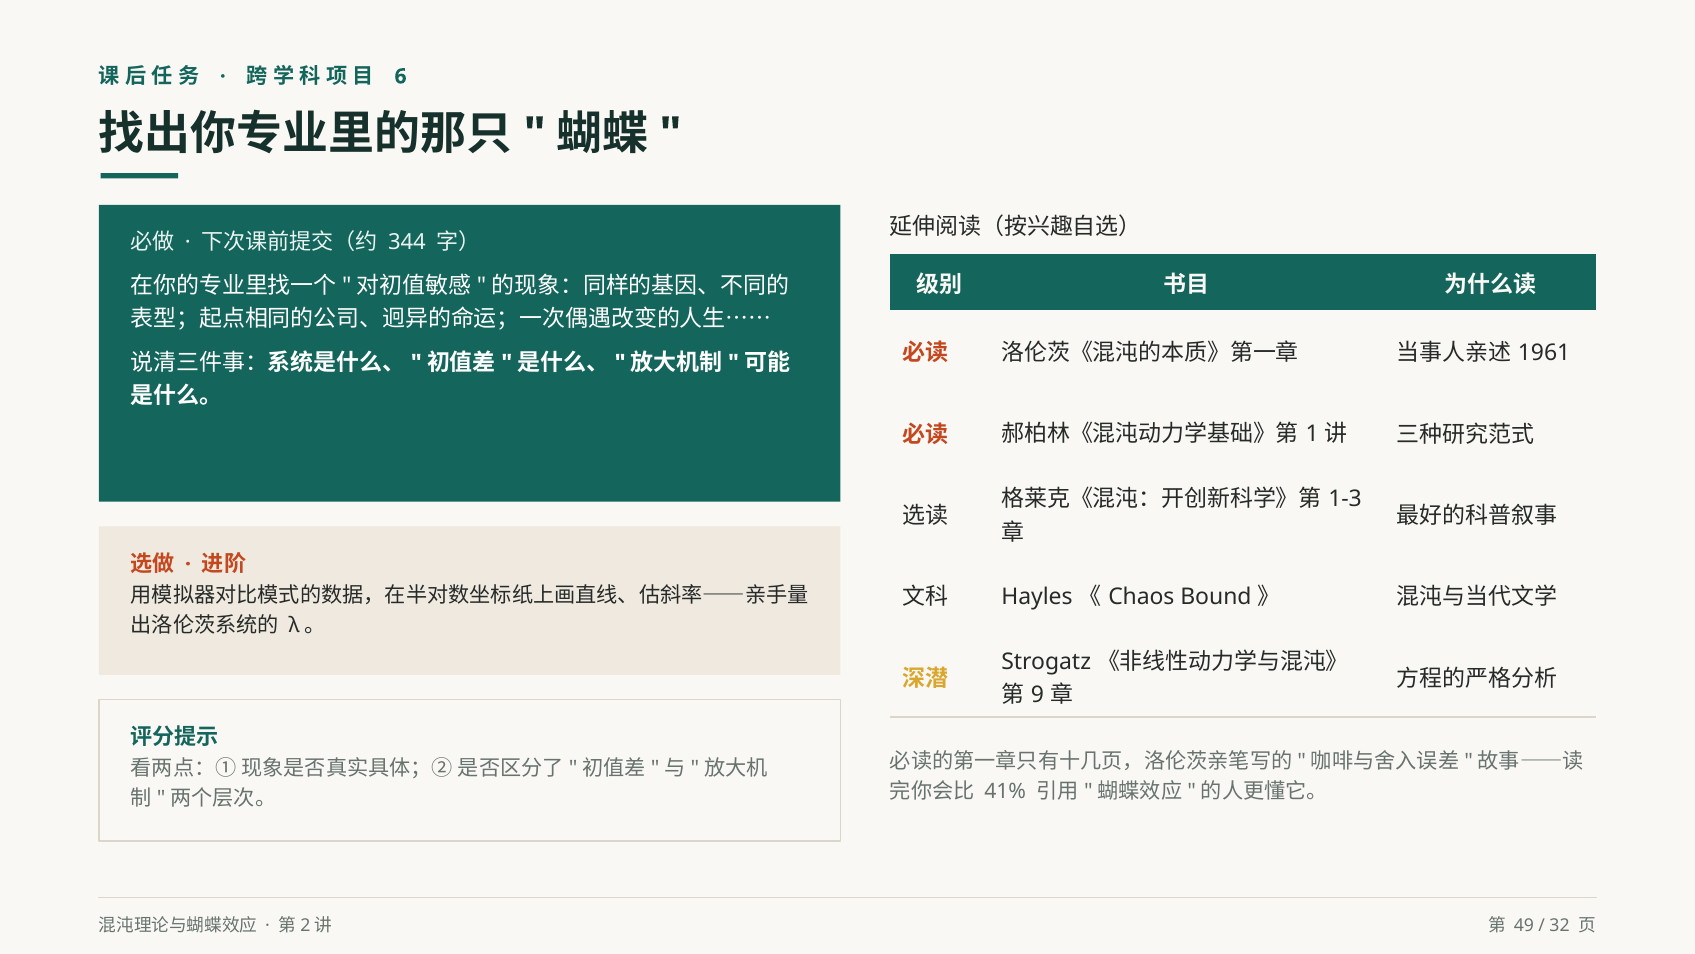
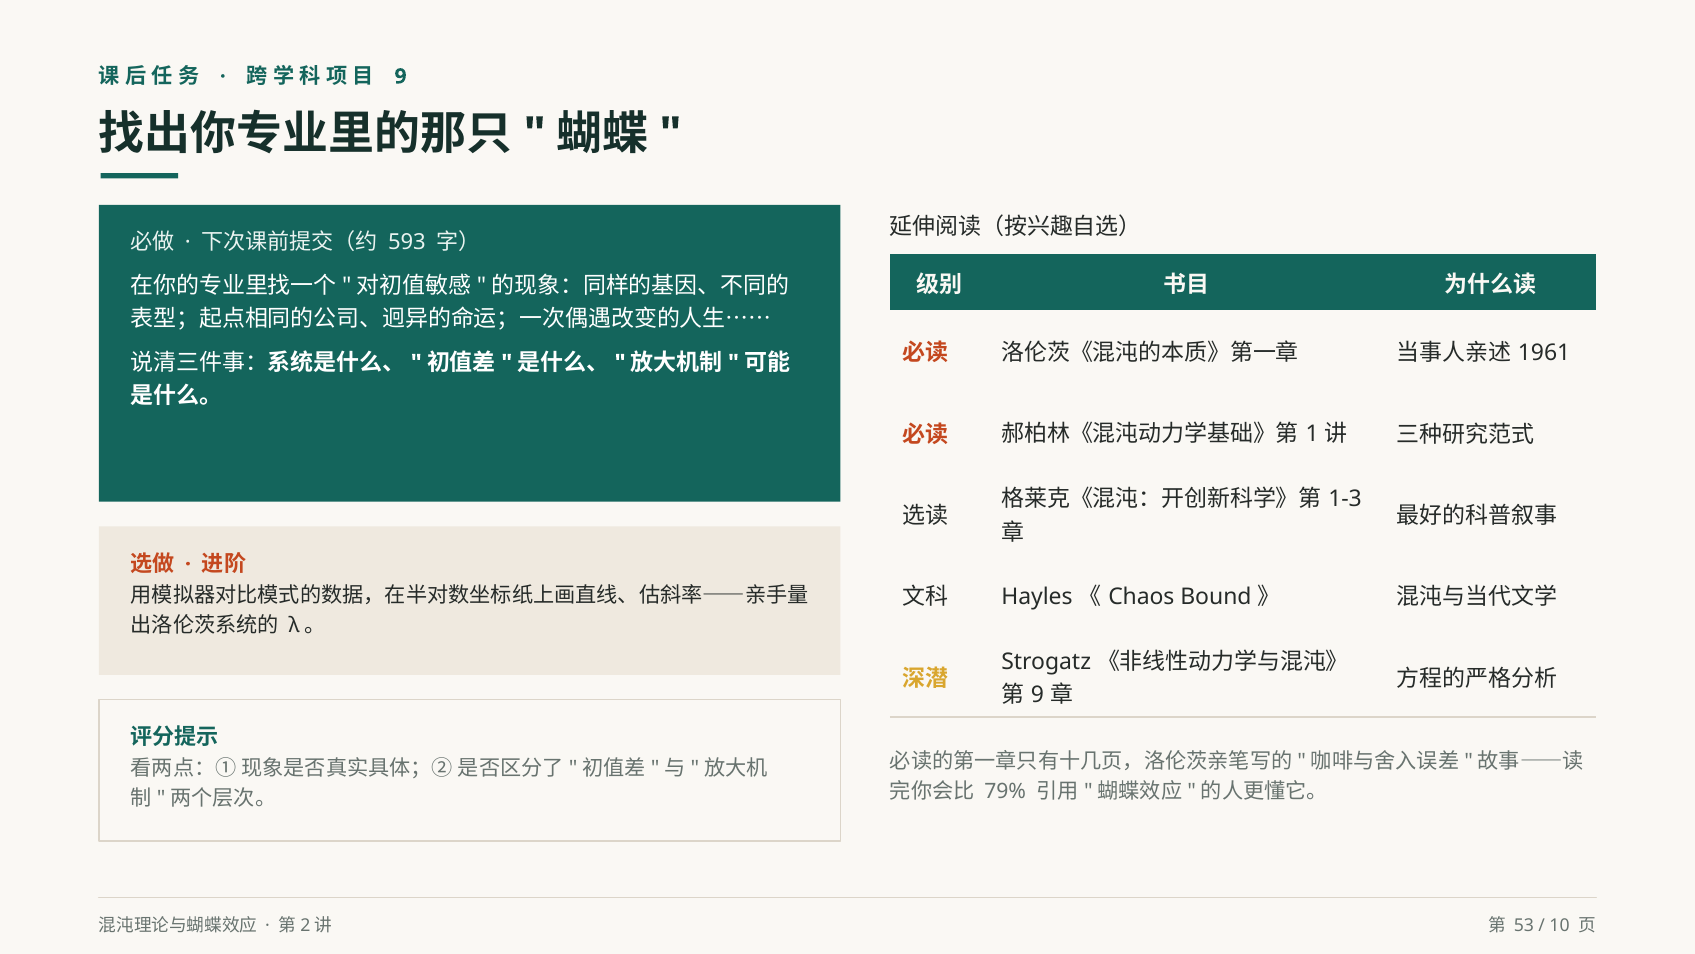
6: 6 -> 9 (401, 76)
344: 344 -> 593 (407, 243)
41%: 41% -> 79% (1005, 791)
49: 49 -> 53 (1524, 925)
32: 32 -> 10 (1560, 925)
